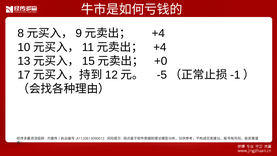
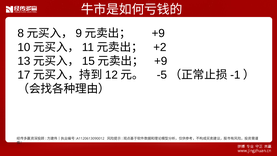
+4: +4 -> +9 (158, 33)
+4: +4 -> +2 (160, 47)
+0: +0 -> +9 (161, 61)
